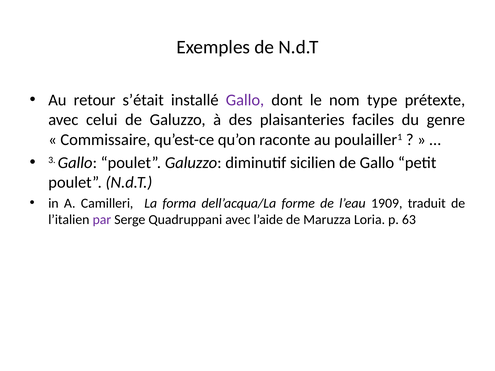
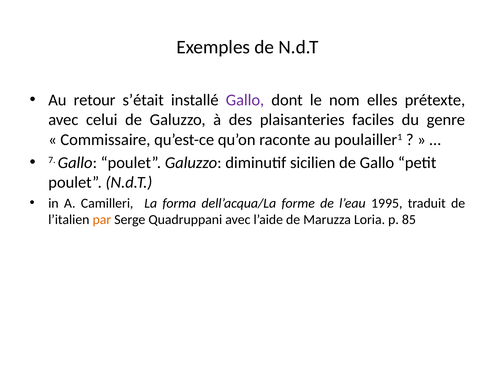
type: type -> elles (382, 100)
3: 3 -> 7 (52, 160)
1909: 1909 -> 1995 (387, 203)
par colour: purple -> orange (102, 220)
63: 63 -> 85 (409, 220)
